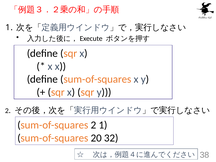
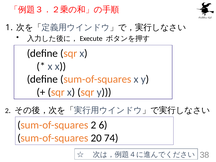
2 1: 1 -> 6 (103, 125)
32: 32 -> 74 (111, 138)
